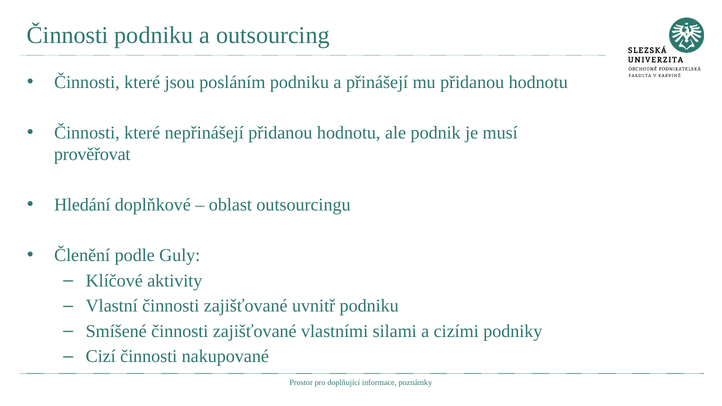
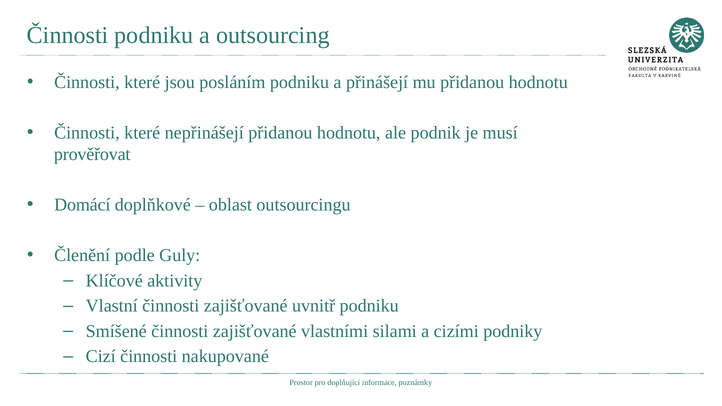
Hledání: Hledání -> Domácí (82, 205)
